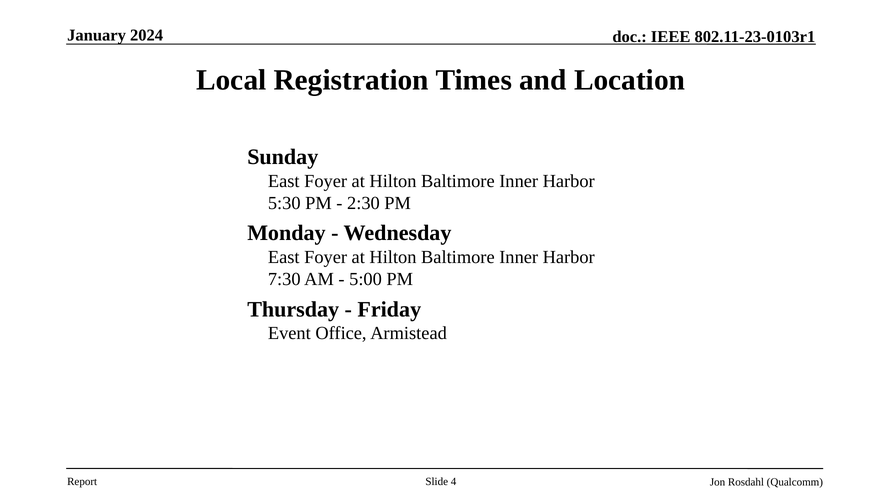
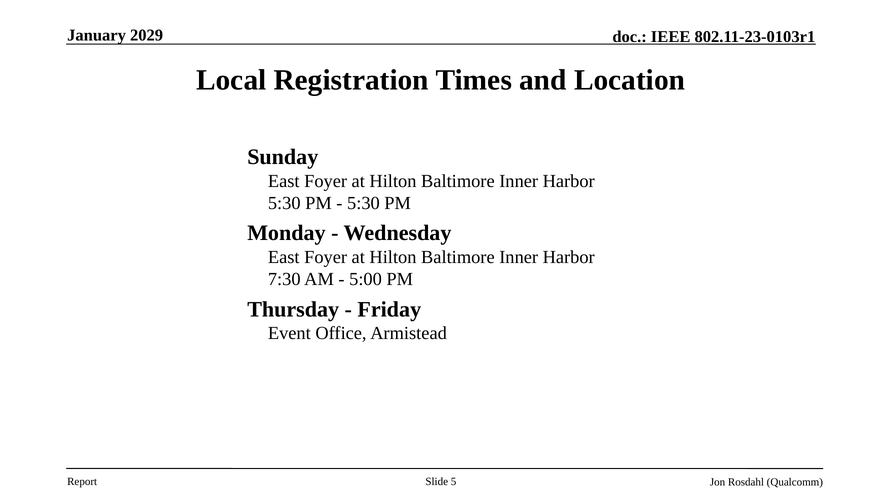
2024: 2024 -> 2029 (147, 35)
2:30: 2:30 -> 5:30 (363, 203)
4: 4 -> 5 (454, 482)
